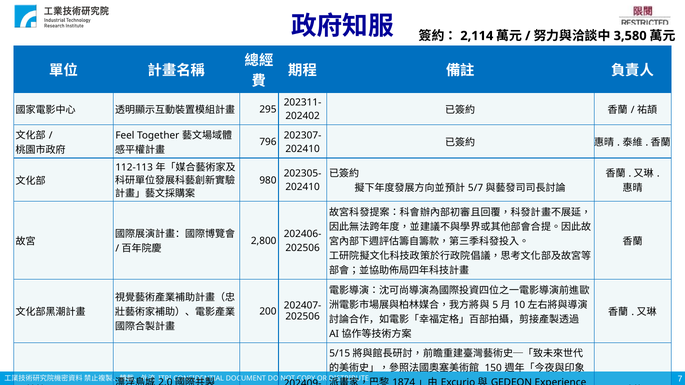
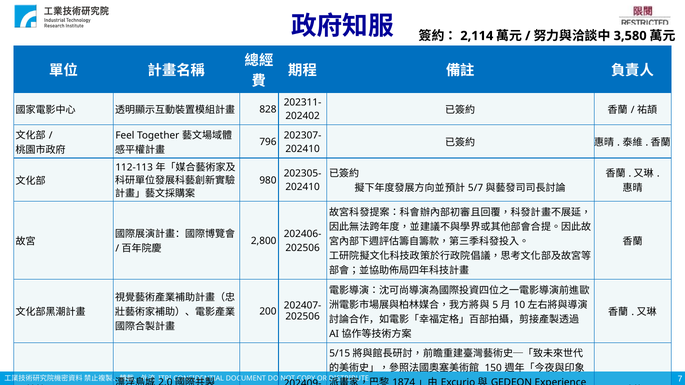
295: 295 -> 828 (268, 109)
